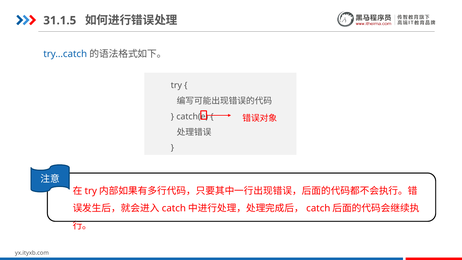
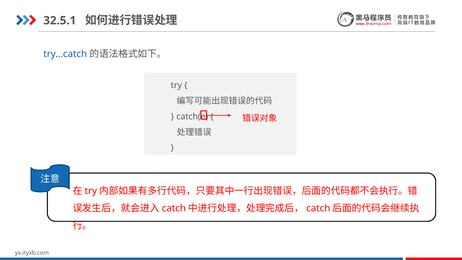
31.1.5: 31.1.5 -> 32.5.1 (60, 21)
